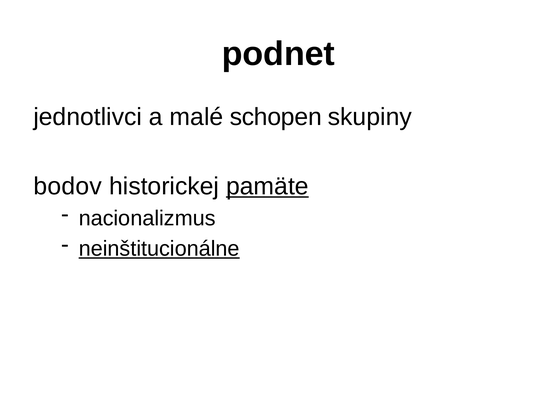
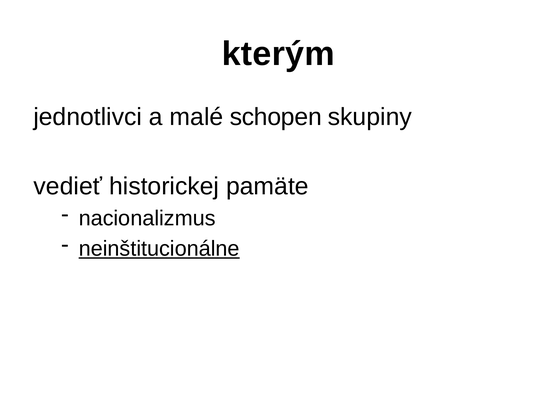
podnet: podnet -> kterým (278, 54)
bodov: bodov -> vedieť (68, 186)
pamäte underline: present -> none (267, 186)
